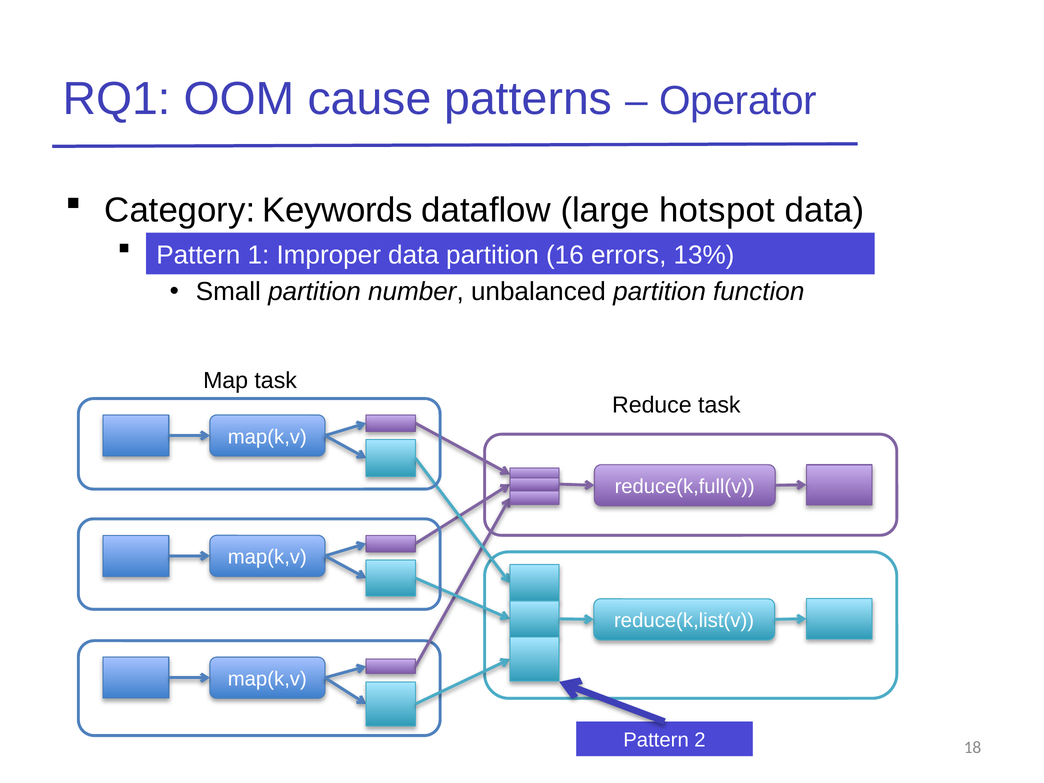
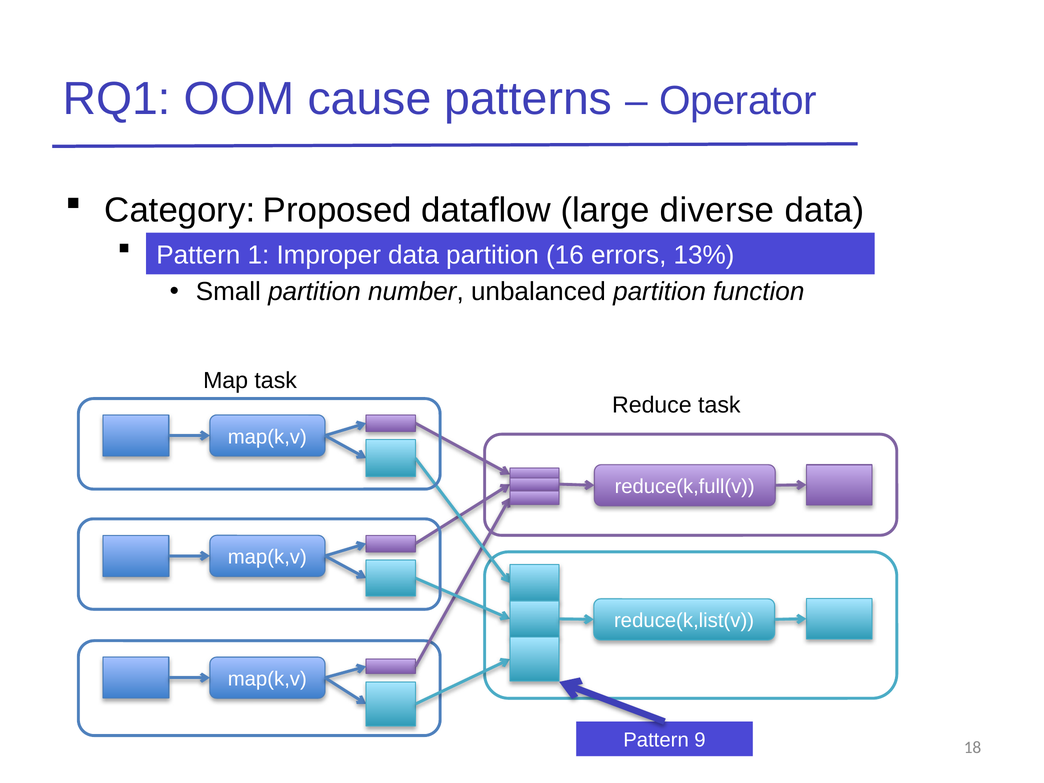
Keywords: Keywords -> Proposed (337, 210)
hotspot: hotspot -> diverse (717, 210)
2: 2 -> 9 (700, 740)
